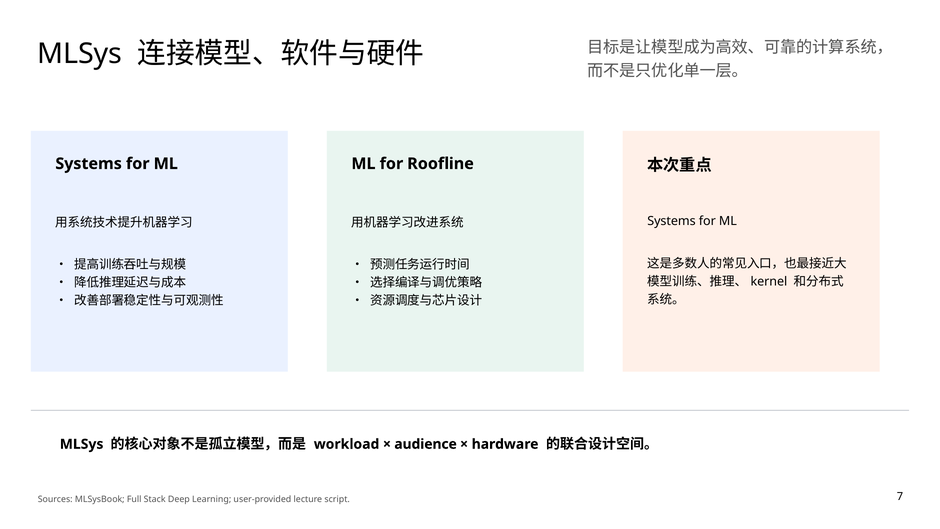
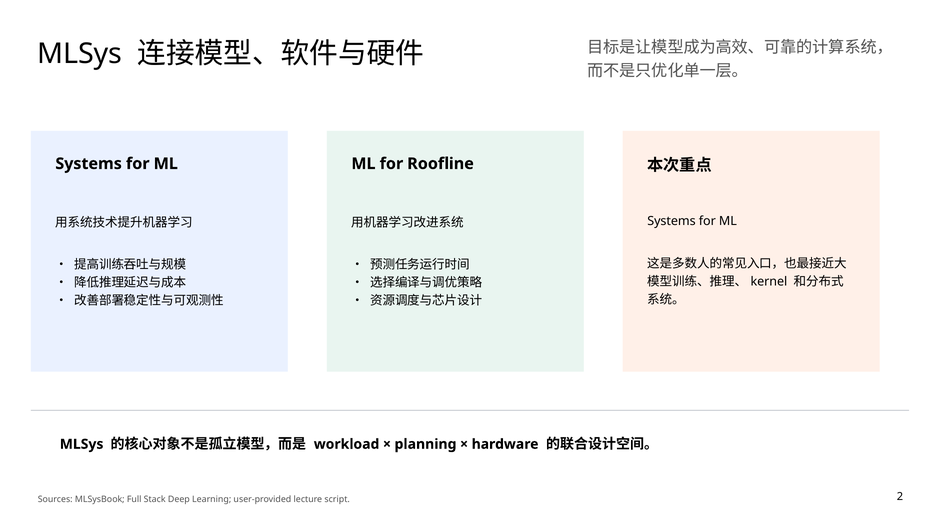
audience: audience -> planning (426, 444)
7: 7 -> 2 (900, 496)
